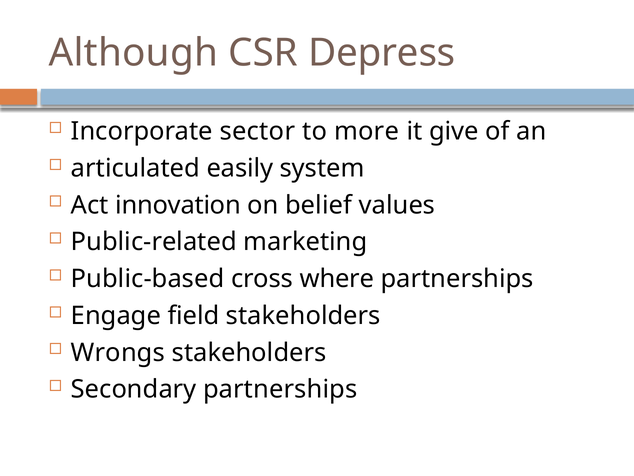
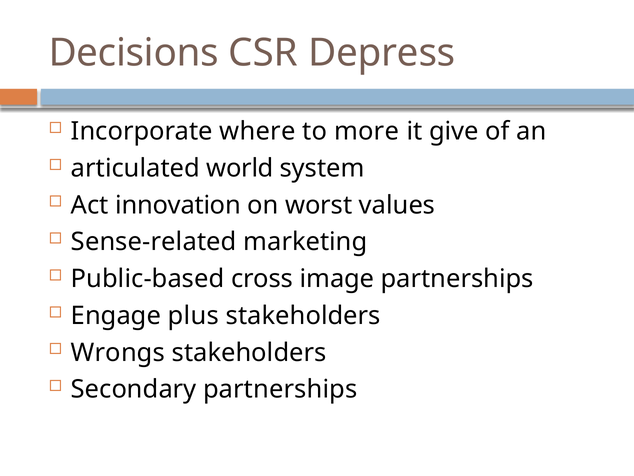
Although: Although -> Decisions (134, 53)
sector: sector -> where (257, 131)
easily: easily -> world (240, 168)
belief: belief -> worst (319, 205)
Public-related: Public-related -> Sense-related (154, 242)
where: where -> image (337, 279)
field: field -> plus (193, 315)
